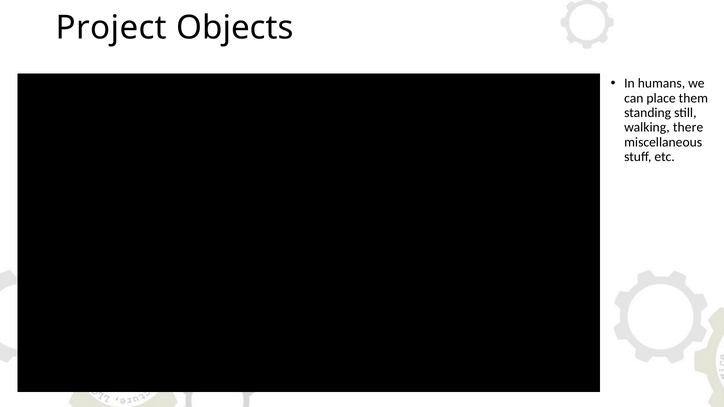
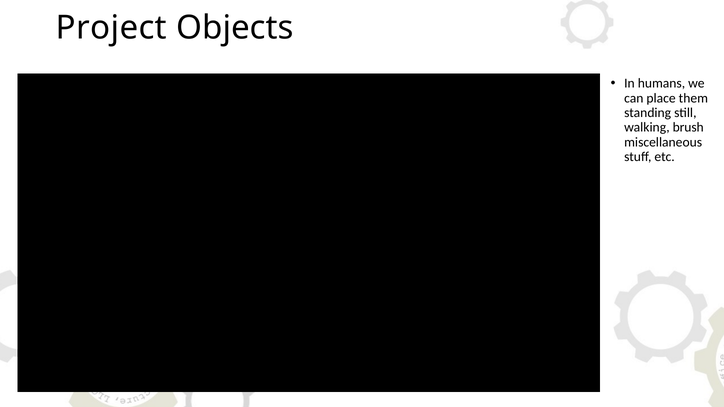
there: there -> brush (688, 128)
